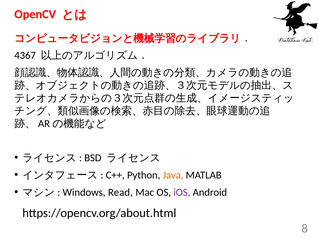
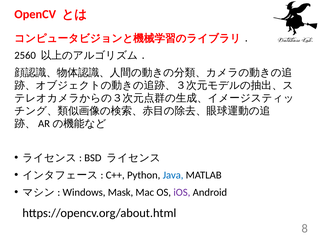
4367: 4367 -> 2560 (25, 55)
Java colour: orange -> blue (173, 175)
Read: Read -> Mask (120, 192)
